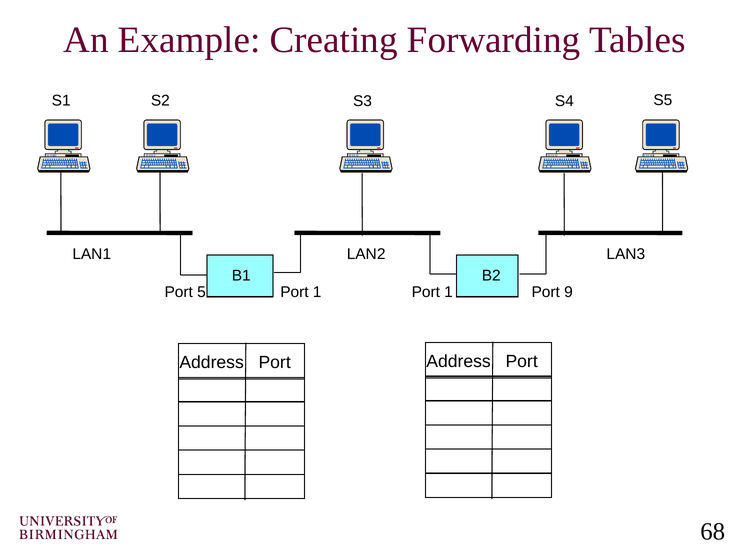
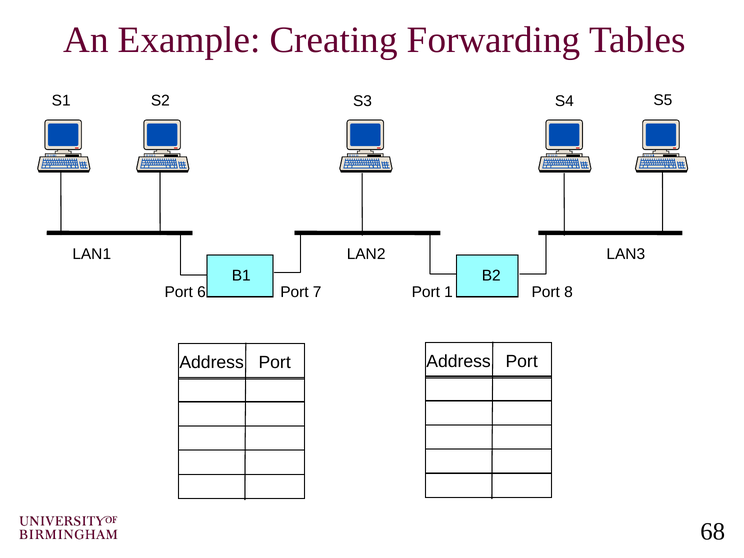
5: 5 -> 6 (201, 292)
1: 1 -> 7 (317, 292)
9: 9 -> 8 (568, 292)
